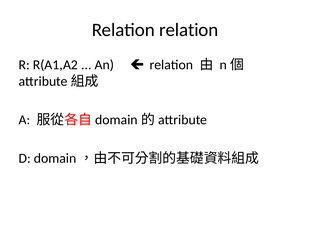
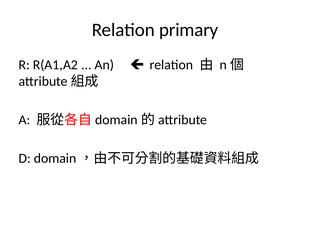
Relation relation: relation -> primary (189, 30)
